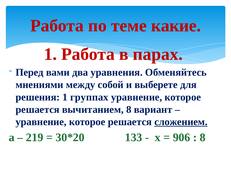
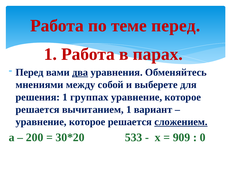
теме какие: какие -> перед (176, 26)
два underline: none -> present (80, 72)
вычитанием 8: 8 -> 1 (129, 109)
219: 219 -> 200 (35, 137)
133: 133 -> 533 (134, 137)
906: 906 -> 909 (182, 137)
8: 8 -> 0 (203, 137)
